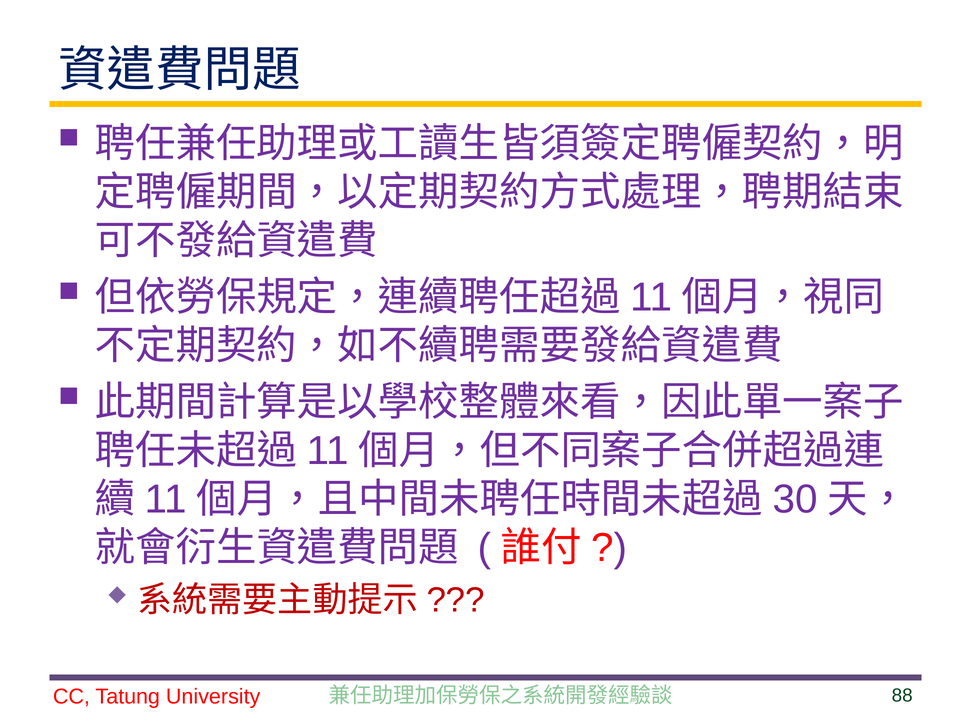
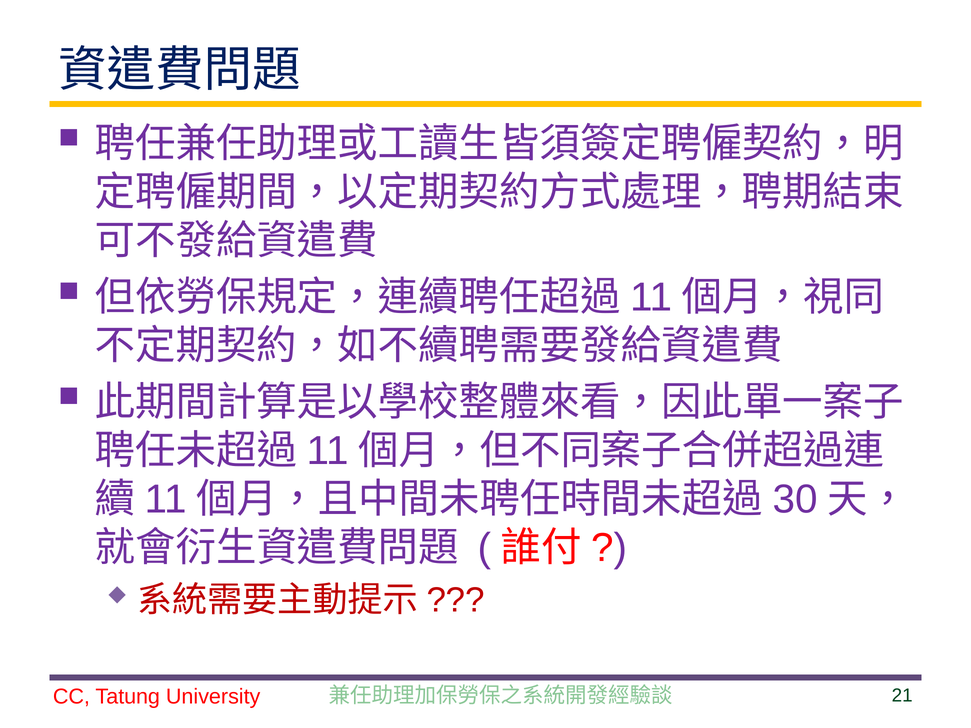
88: 88 -> 21 (902, 696)
